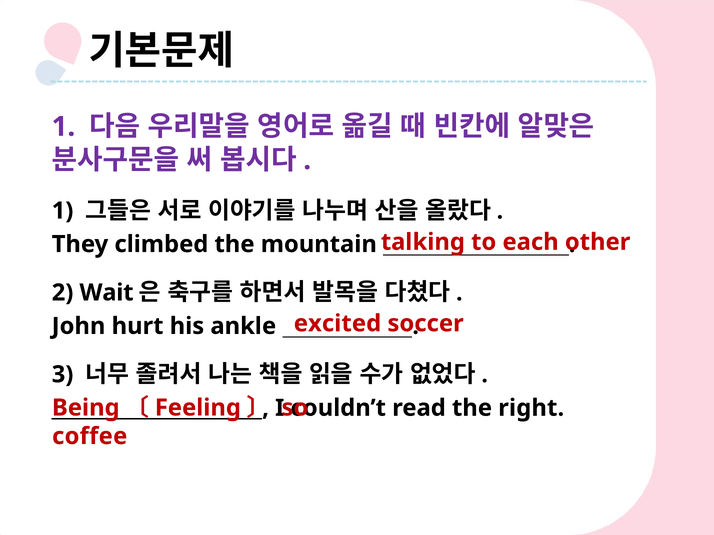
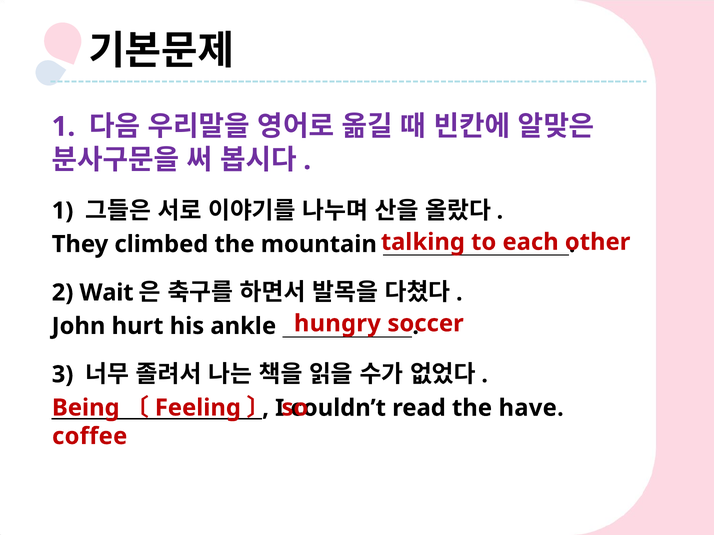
excited: excited -> hungry (337, 324)
right: right -> have (531, 408)
